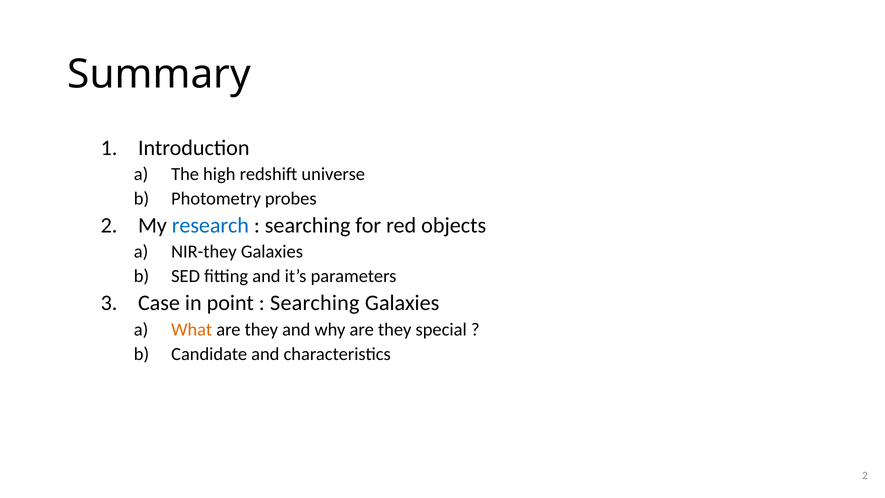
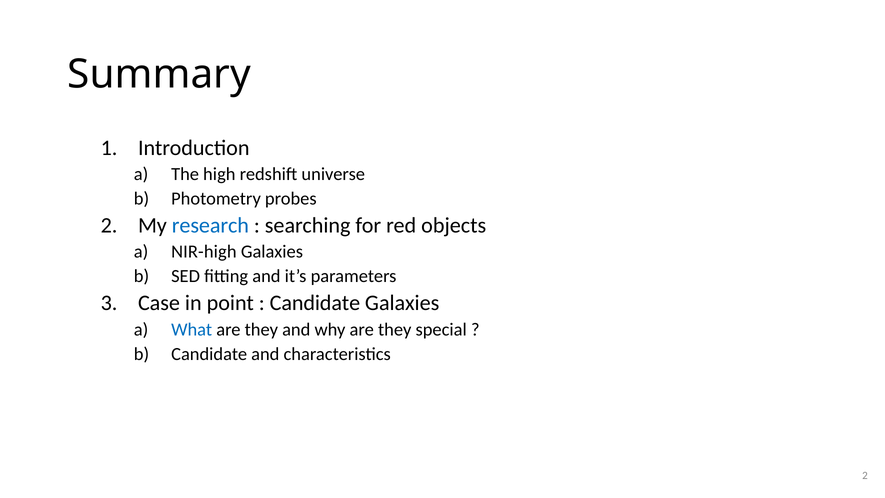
NIR-they: NIR-they -> NIR-high (204, 252)
Searching: Searching -> Candidate (315, 303)
What colour: orange -> blue (192, 329)
